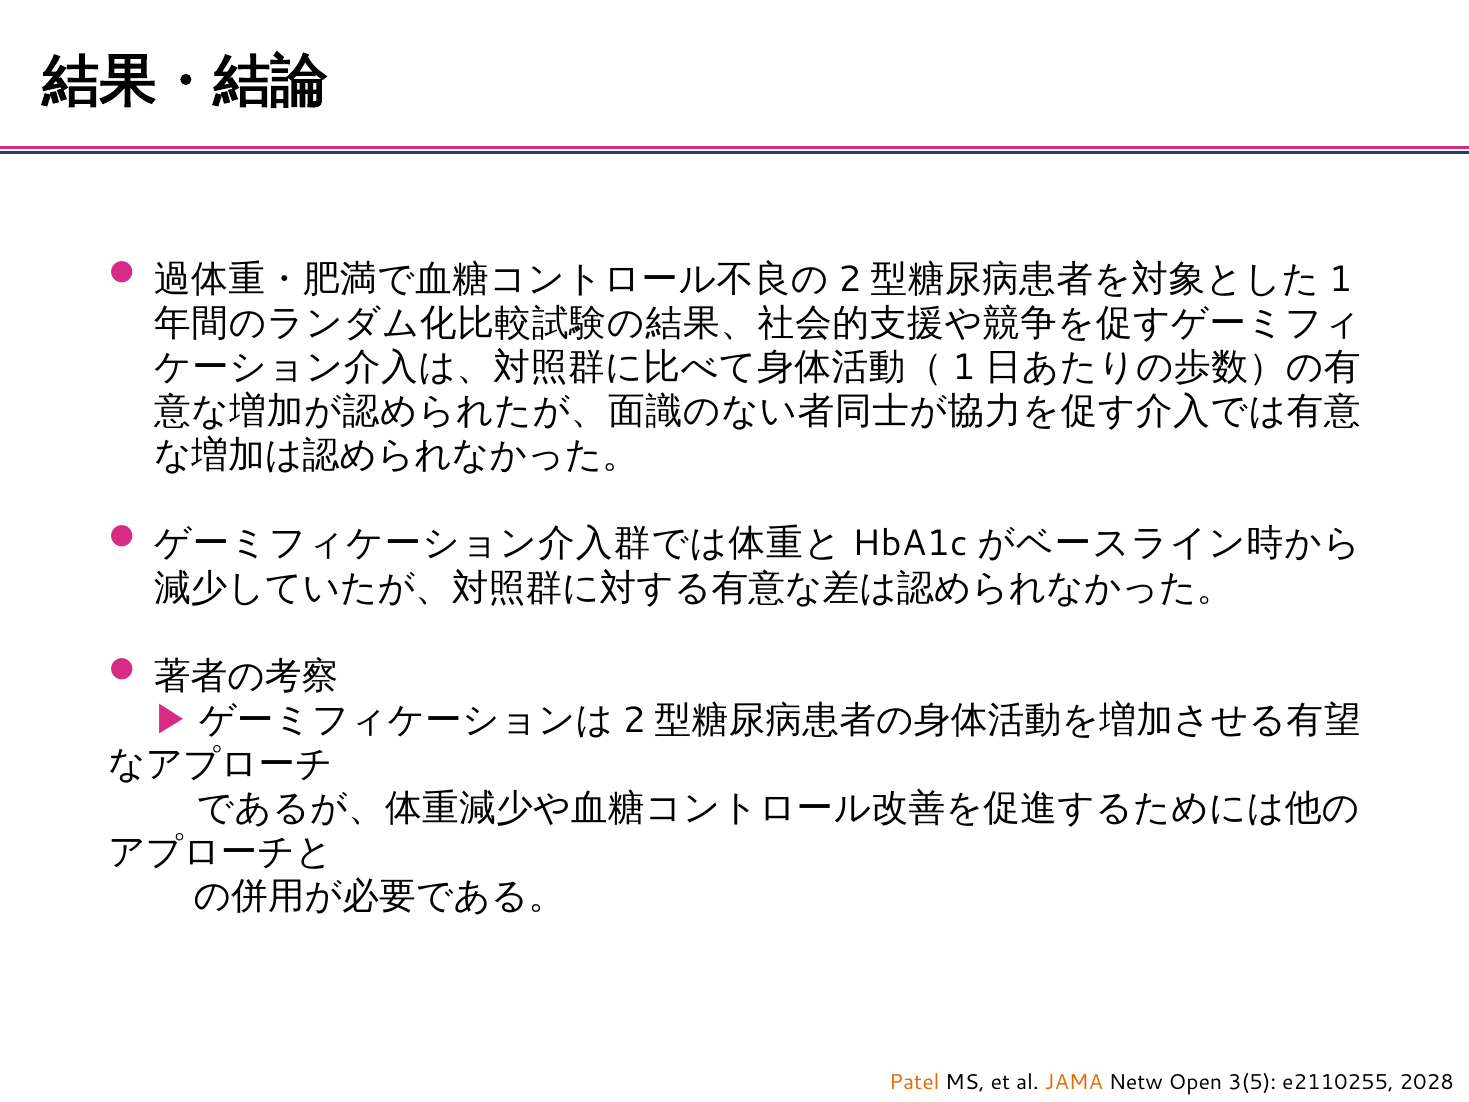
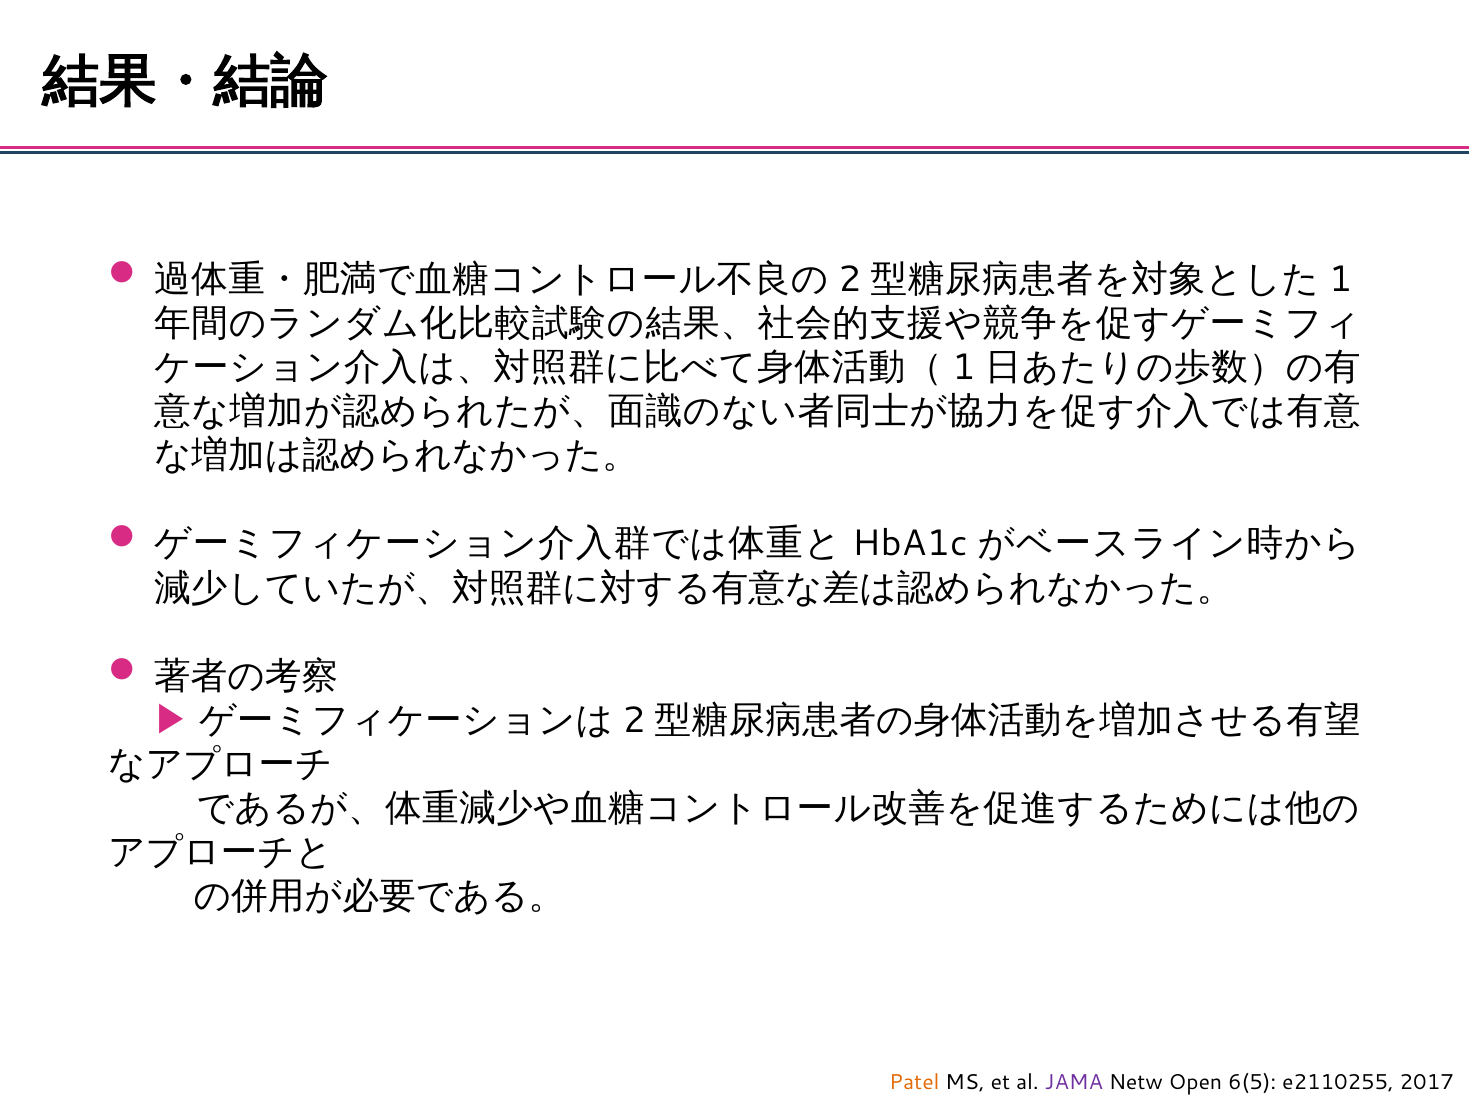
JAMA colour: orange -> purple (1074, 1082)
3(5: 3(5 -> 6(5 (1252, 1082)
2028: 2028 -> 2017 (1427, 1082)
